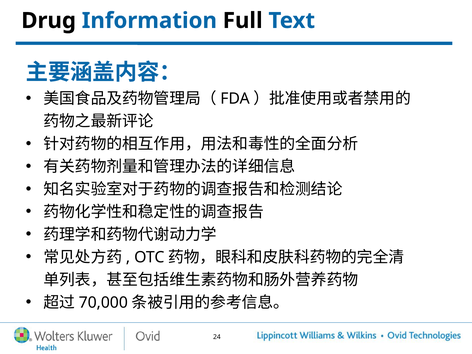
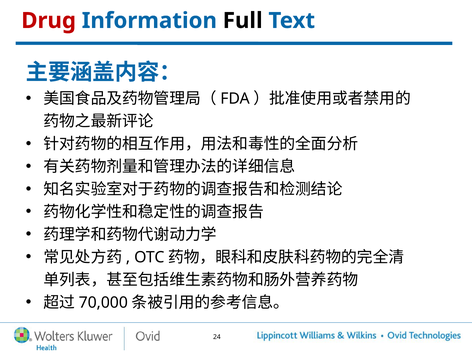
Drug colour: black -> red (49, 21)
